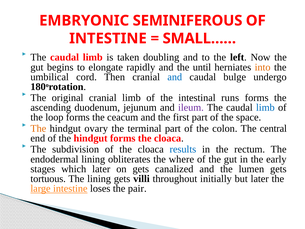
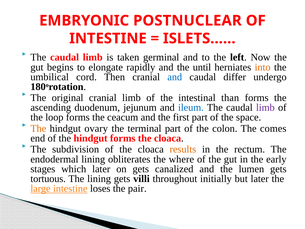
SEMINIFEROUS: SEMINIFEROUS -> POSTNUCLEAR (187, 21)
SMALL……: SMALL…… -> ISLETS…… (199, 38)
doubling: doubling -> germinal (161, 57)
bulge: bulge -> differ (235, 77)
runs: runs -> than (230, 98)
ileum colour: purple -> blue (191, 107)
limb colour: blue -> purple (265, 107)
central: central -> comes (273, 128)
results colour: blue -> orange (183, 149)
